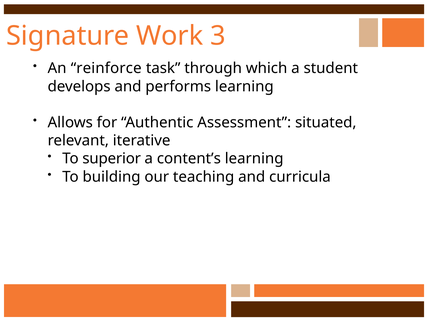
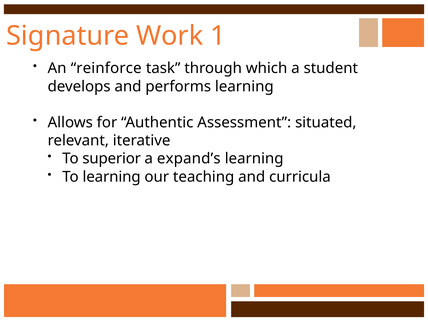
3: 3 -> 1 (218, 36)
content’s: content’s -> expand’s (189, 159)
To building: building -> learning (112, 177)
